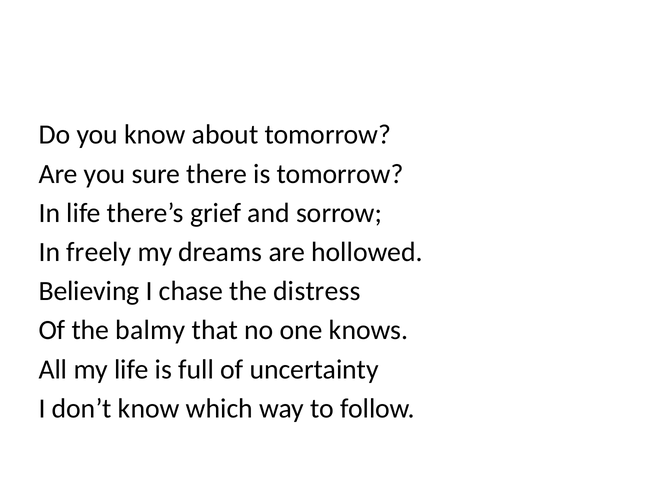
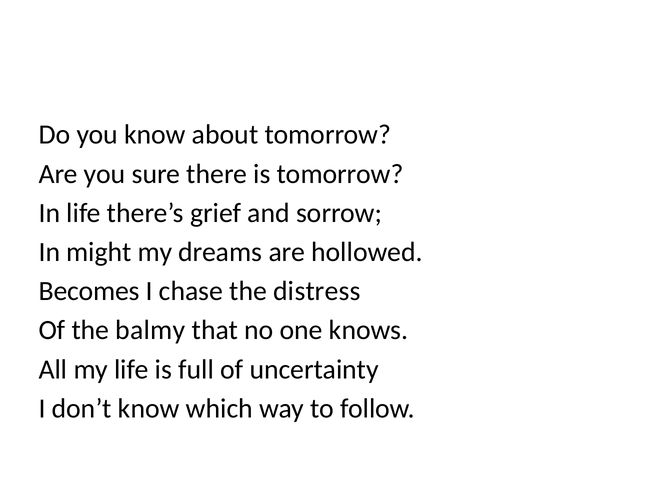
freely: freely -> might (99, 252)
Believing: Believing -> Becomes (89, 291)
